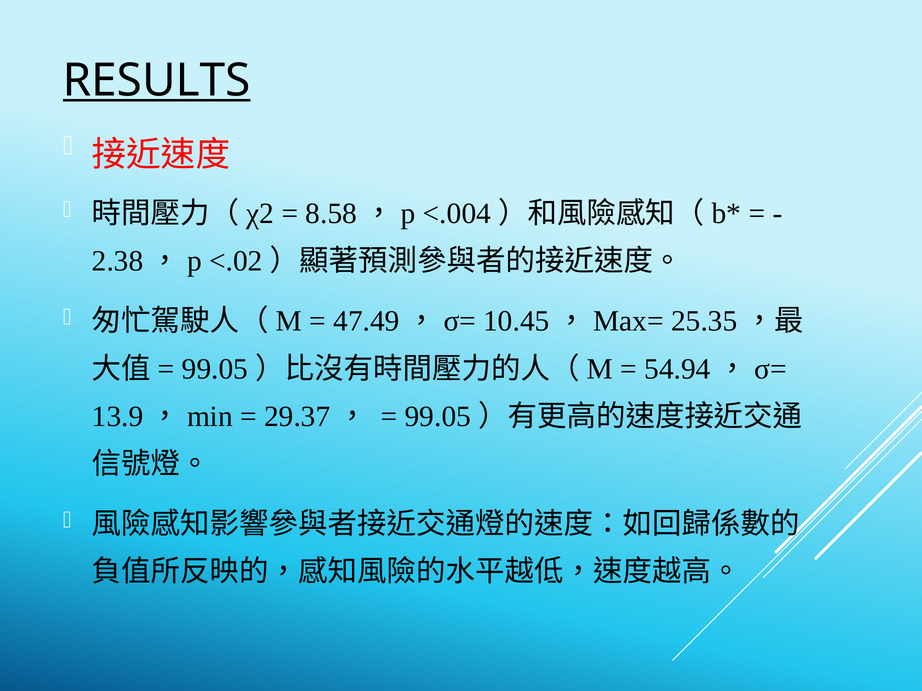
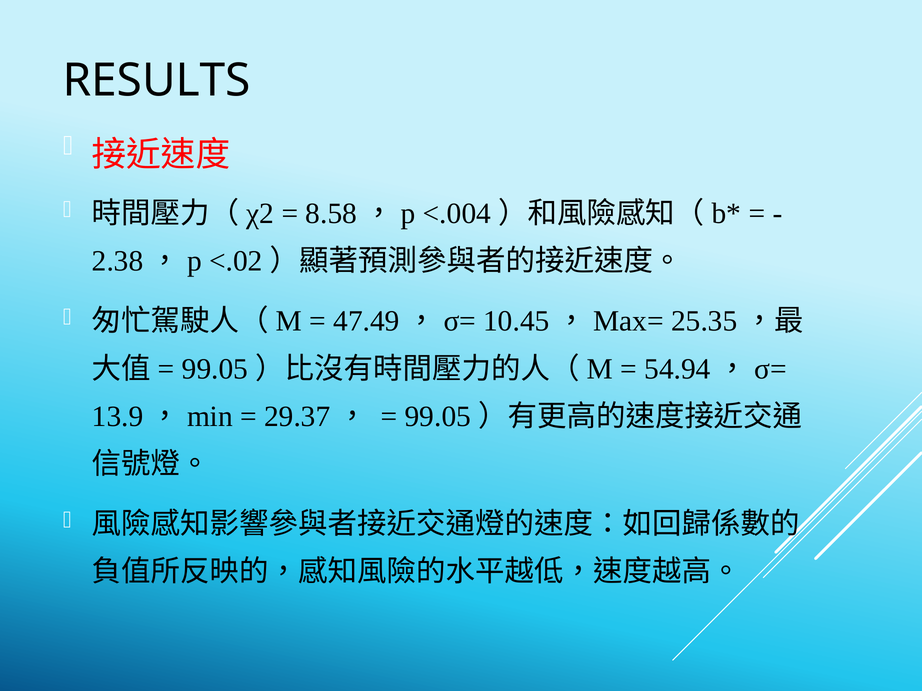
RESULTS underline: present -> none (157, 81)
